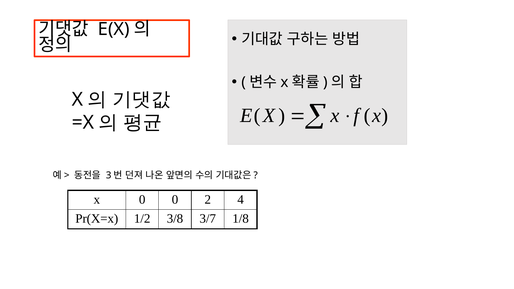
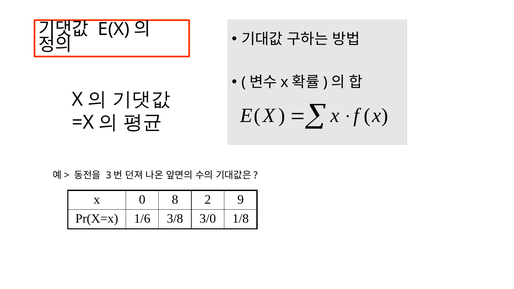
0 0: 0 -> 8 (175, 200)
4: 4 -> 9 (241, 200)
1/2: 1/2 -> 1/6 (142, 219)
3/7: 3/7 -> 3/0 (208, 219)
